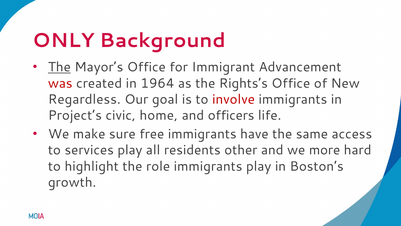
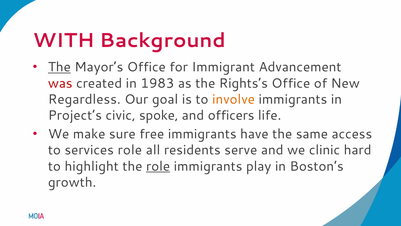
ONLY: ONLY -> WITH (64, 41)
1964: 1964 -> 1983 (157, 83)
involve colour: red -> orange (234, 99)
home: home -> spoke (159, 115)
services play: play -> role (130, 150)
other: other -> serve (241, 150)
more: more -> clinic (325, 150)
role underline: none -> present (158, 166)
